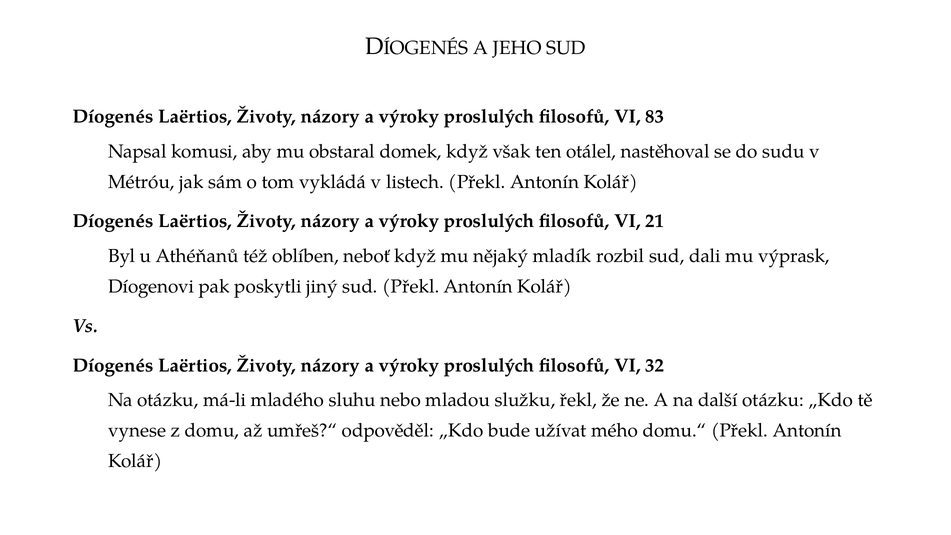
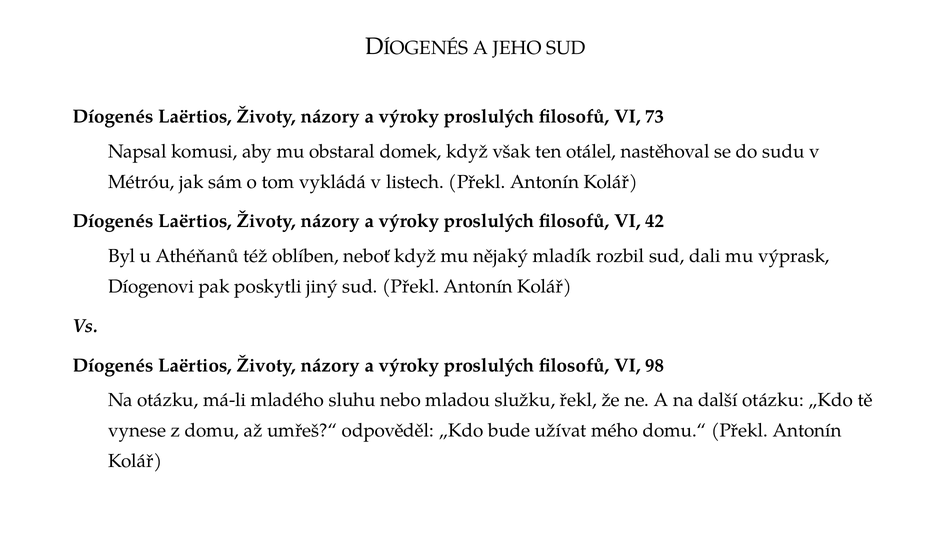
83: 83 -> 73 (655, 116)
21: 21 -> 42 (655, 221)
32: 32 -> 98 (655, 365)
